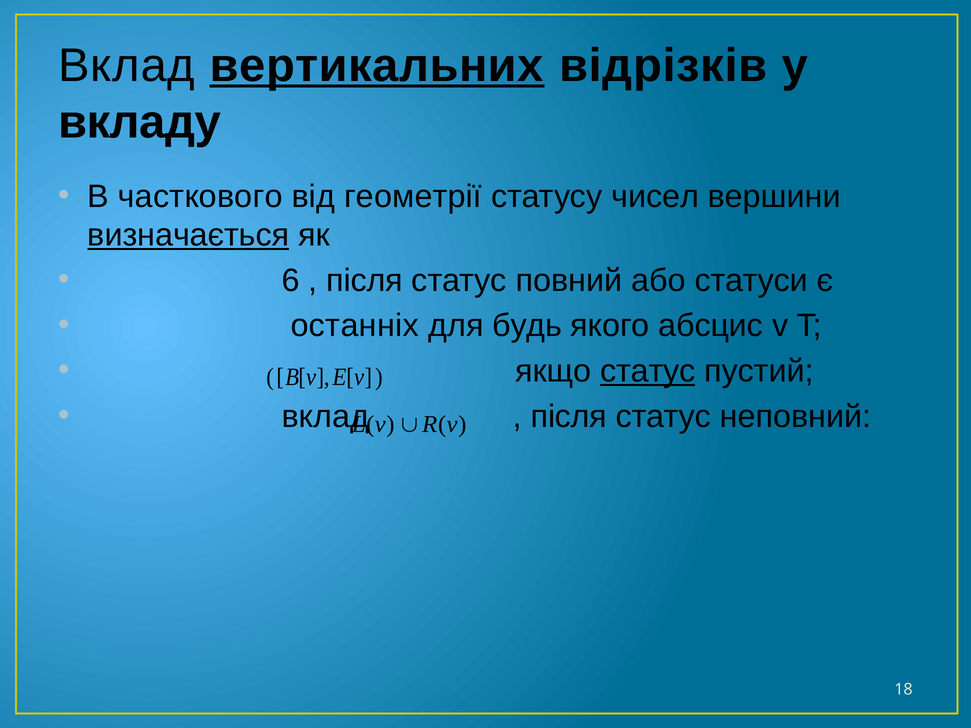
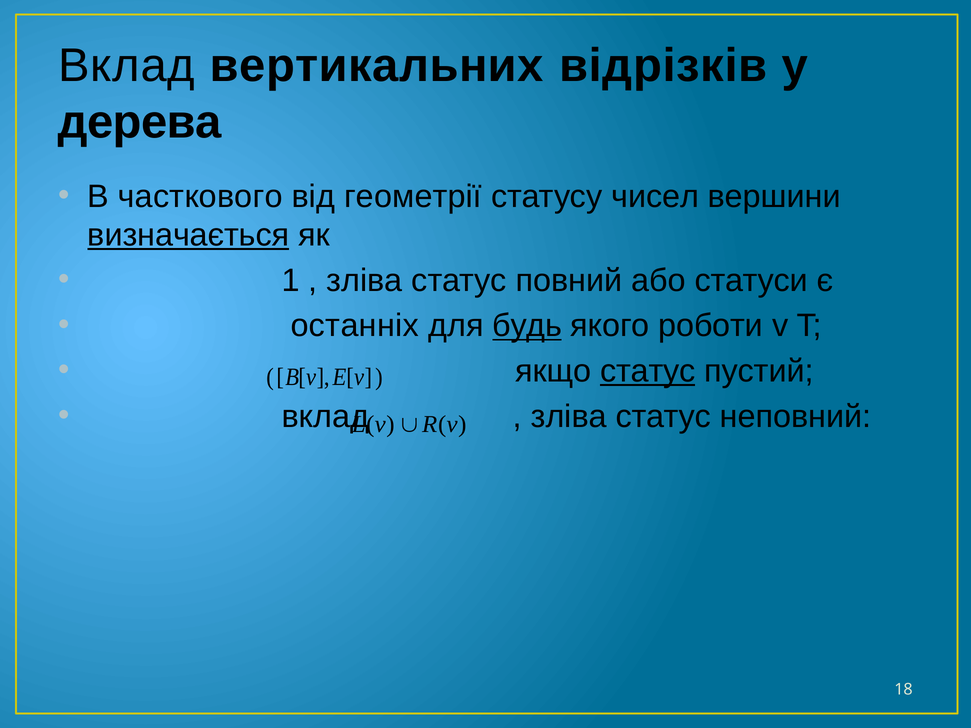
вертикальних underline: present -> none (377, 66)
вкладу: вкладу -> дерева (140, 122)
6: 6 -> 1 (291, 281)
після: після -> зліва (364, 281)
будь underline: none -> present (527, 326)
абсцис: абсцис -> роботи (711, 326)
після: після -> зліва (569, 417)
